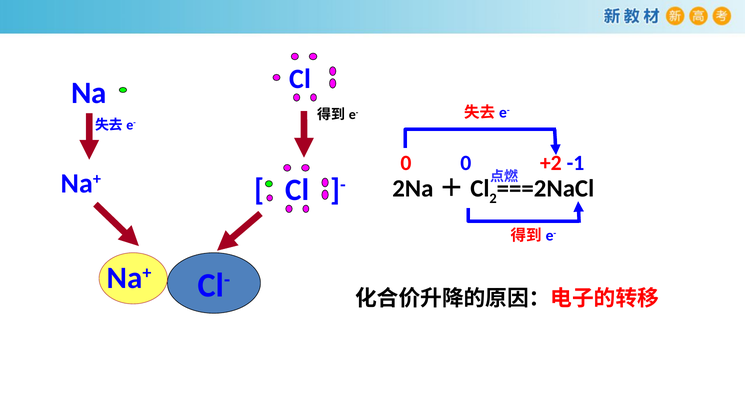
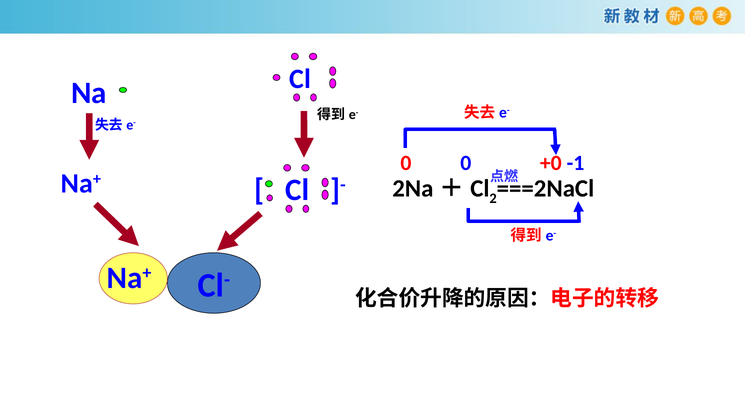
+2: +2 -> +0 (551, 163)
